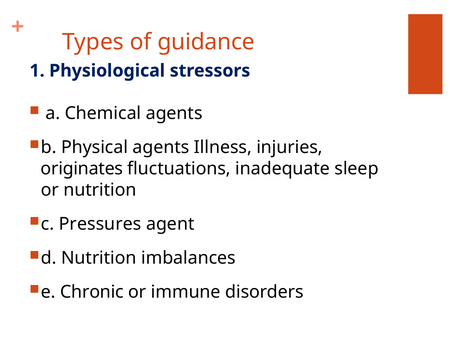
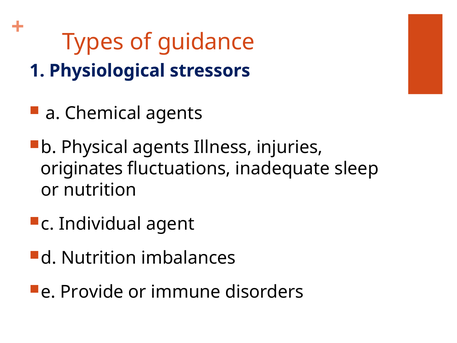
Pressures: Pressures -> Individual (100, 224)
Chronic: Chronic -> Provide (92, 292)
